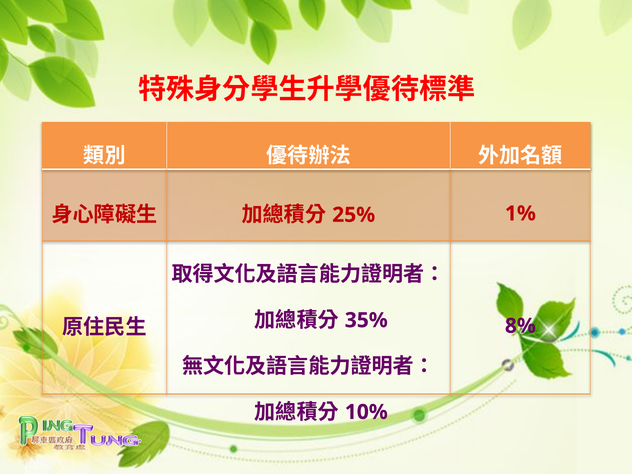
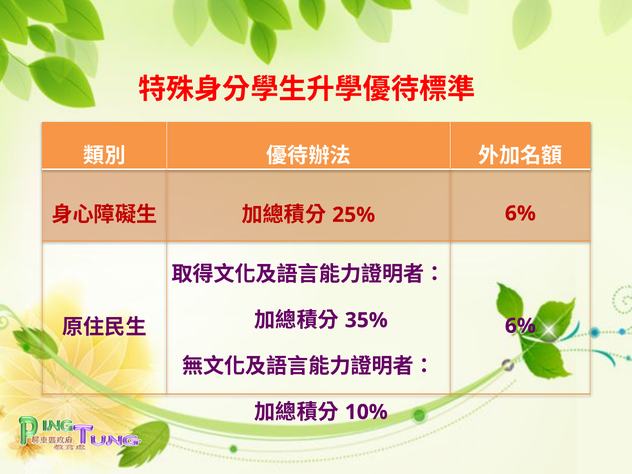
1%: 1% -> 6% (520, 213)
8%: 8% -> 6% (520, 326)
